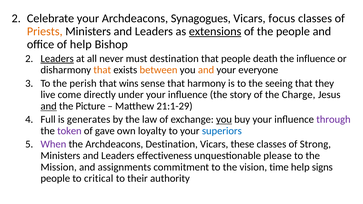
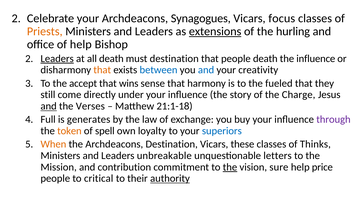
the people: people -> hurling (293, 31)
all never: never -> death (111, 59)
between colour: orange -> blue (159, 70)
and colour: orange -> blue (206, 70)
everyone: everyone -> creativity (258, 70)
perish: perish -> accept (83, 83)
seeing: seeing -> fueled (279, 83)
live: live -> still (48, 95)
Picture: Picture -> Verses (90, 106)
21:1-29: 21:1-29 -> 21:1-18 (175, 106)
you underline: present -> none (224, 120)
token colour: purple -> orange (69, 131)
gave: gave -> spell (105, 131)
When colour: purple -> orange (53, 144)
Strong: Strong -> Thinks (315, 144)
effectiveness: effectiveness -> unbreakable (164, 156)
please: please -> letters (278, 156)
assignments: assignments -> contribution (124, 167)
the underline: none -> present (230, 167)
time: time -> sure (279, 167)
signs: signs -> price (322, 167)
authority underline: none -> present (170, 179)
